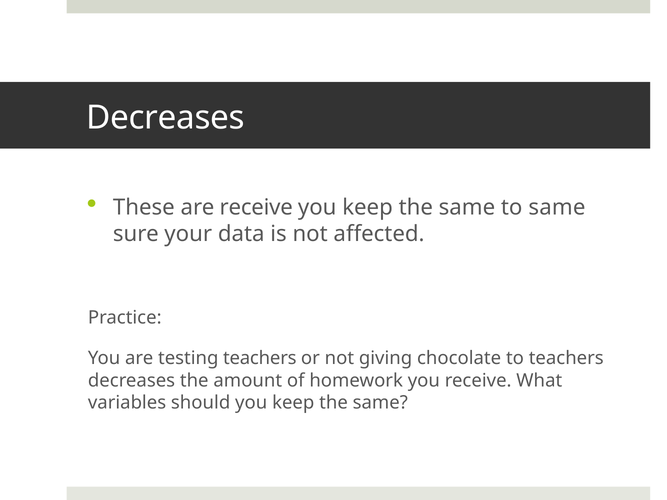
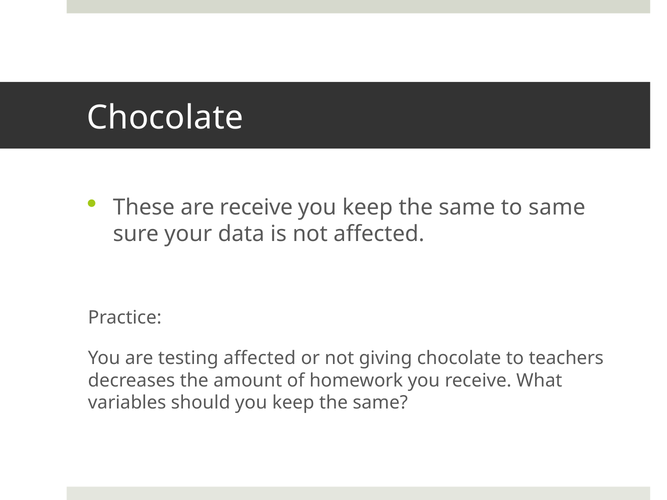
Decreases: Decreases -> Chocolate (165, 118)
testing teachers: teachers -> affected (260, 359)
